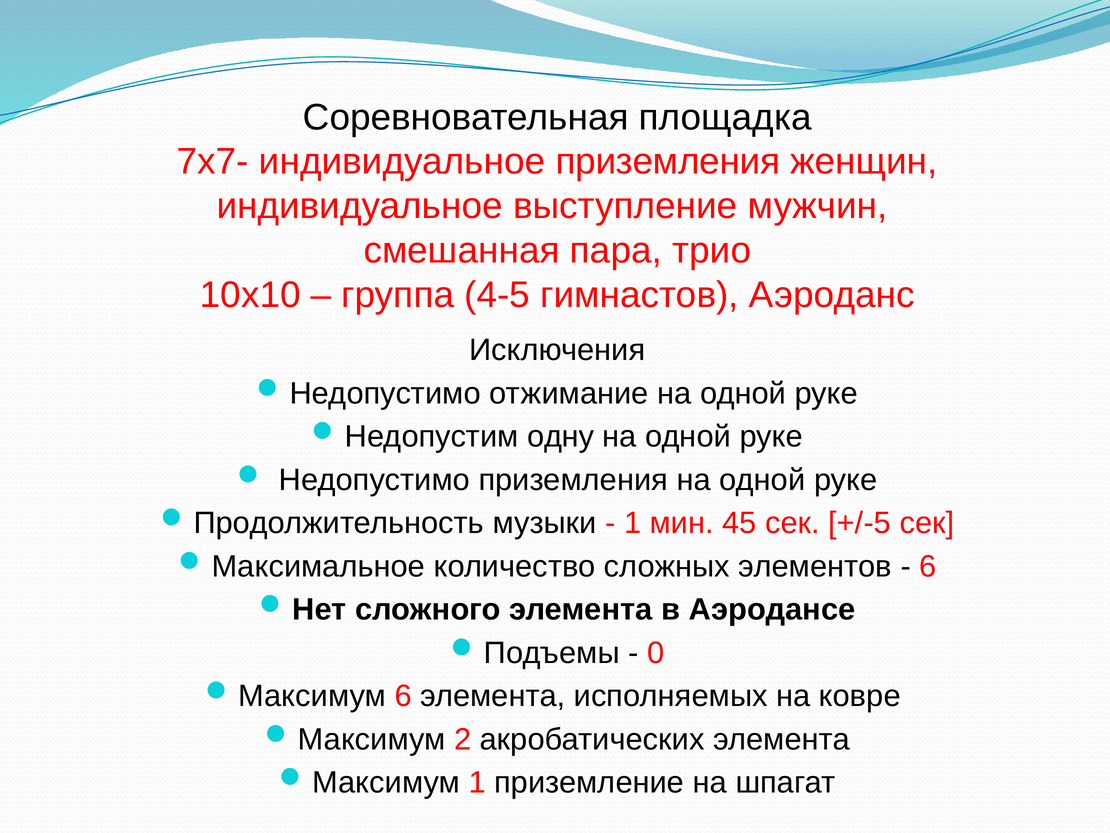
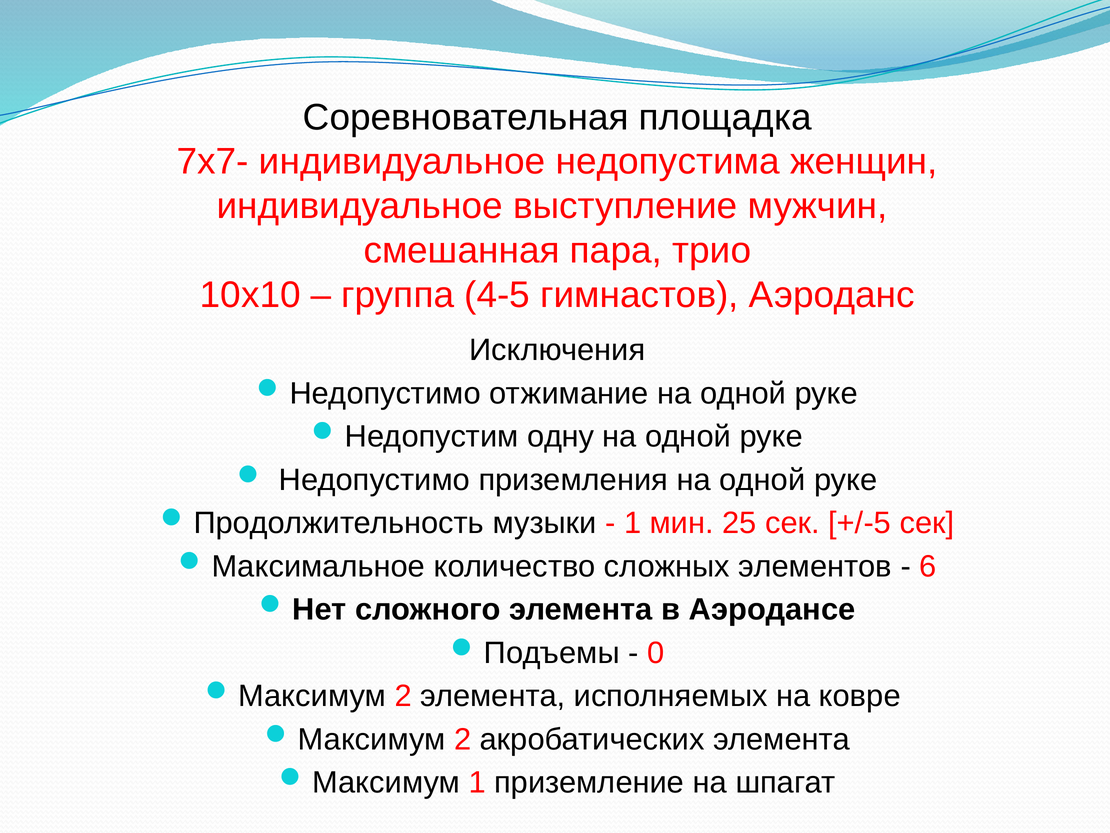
индивидуальное приземления: приземления -> недопустима (668, 162)
45: 45 -> 25 (739, 523)
6: 6 -> 2 (403, 696)
